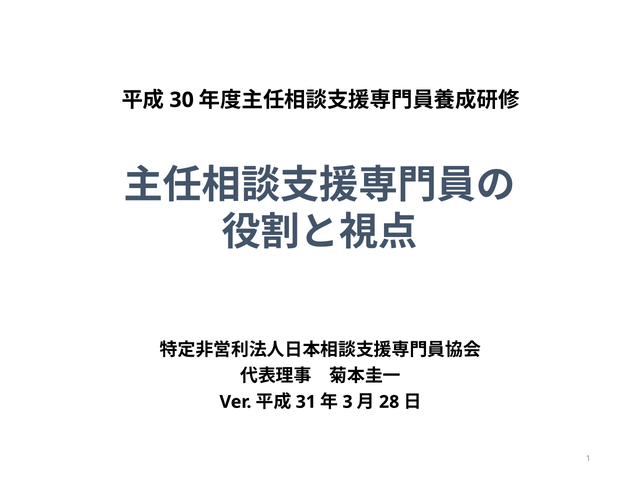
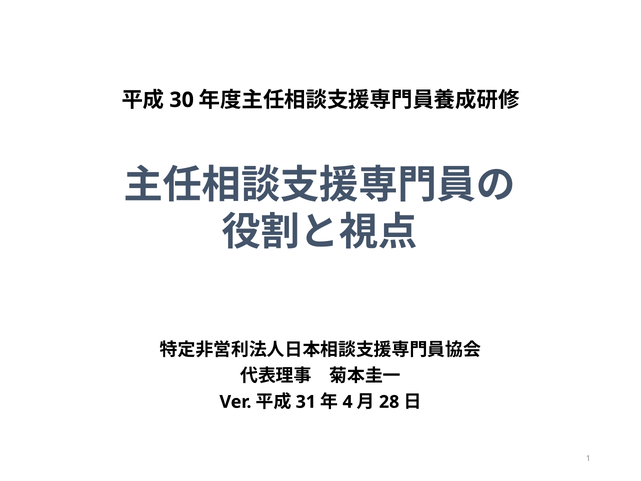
3: 3 -> 4 (348, 402)
